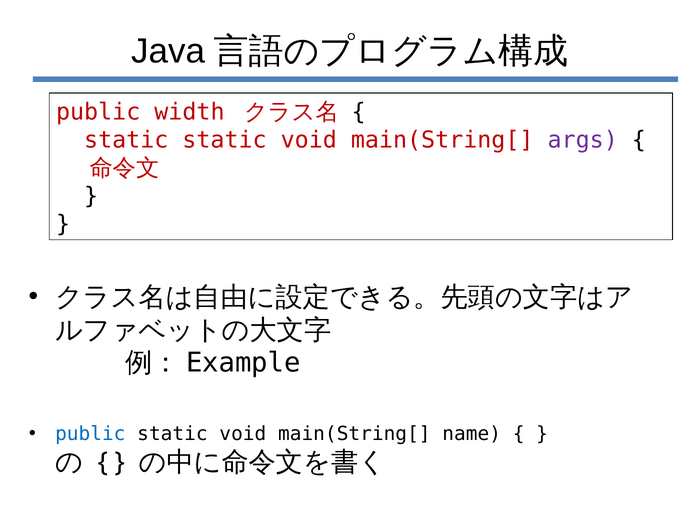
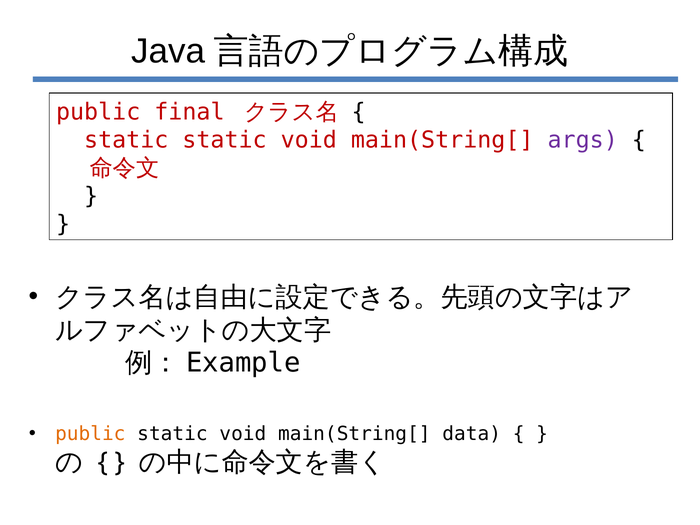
width: width -> final (189, 112)
public colour: blue -> orange (90, 434)
name: name -> data (472, 434)
